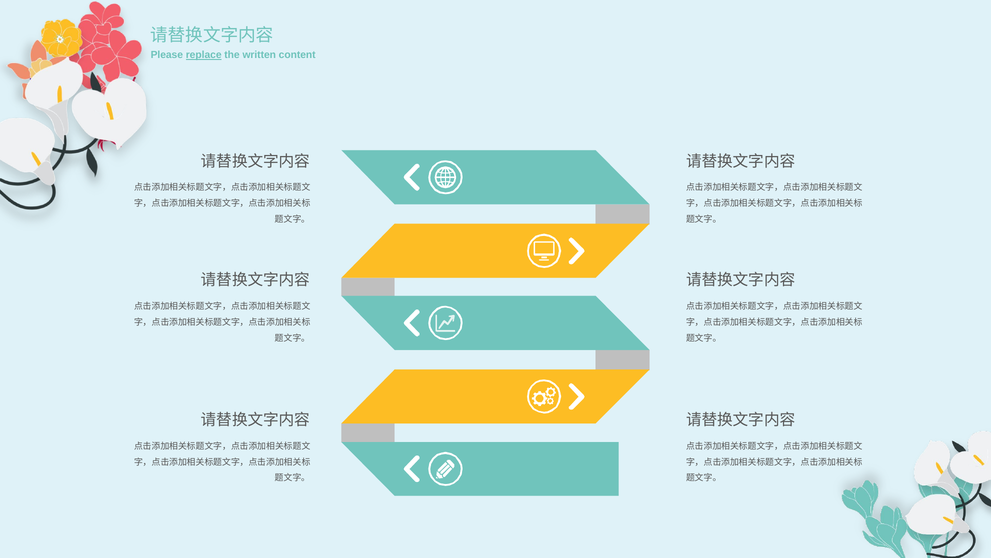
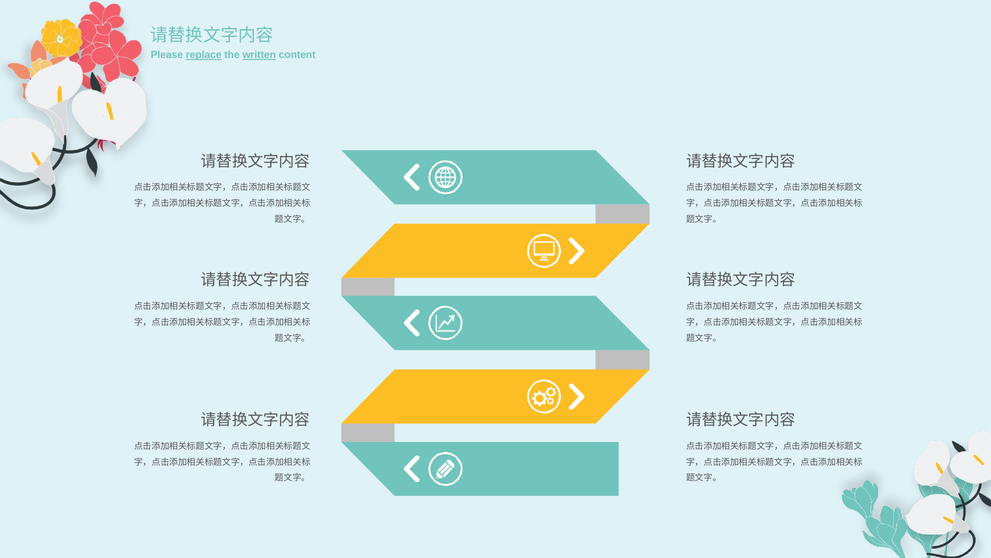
written underline: none -> present (259, 55)
